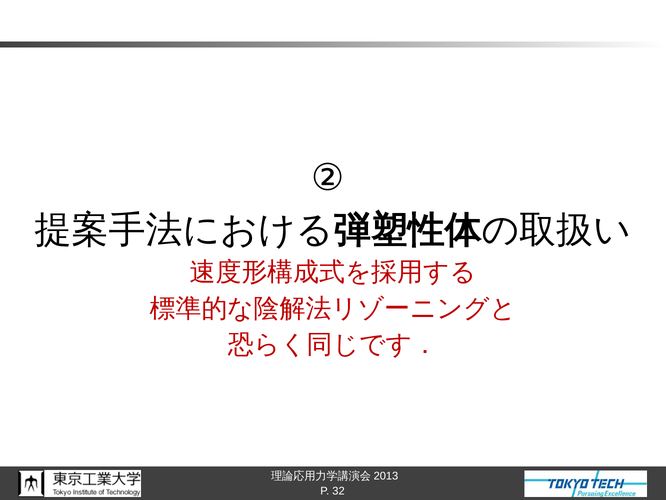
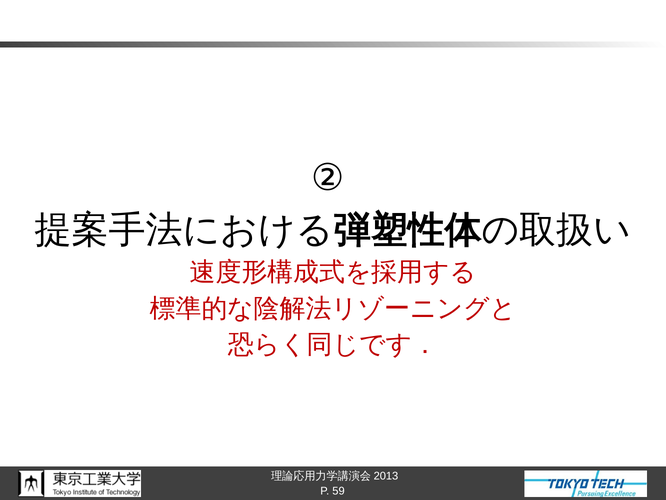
32: 32 -> 59 (339, 491)
